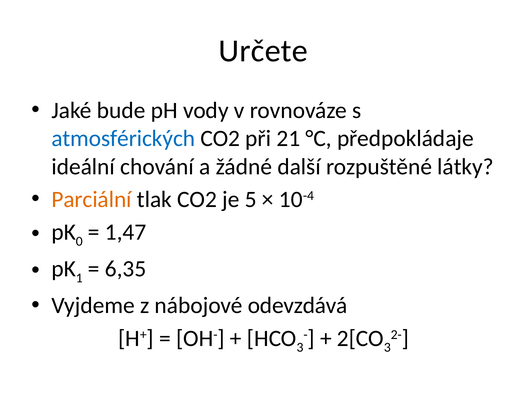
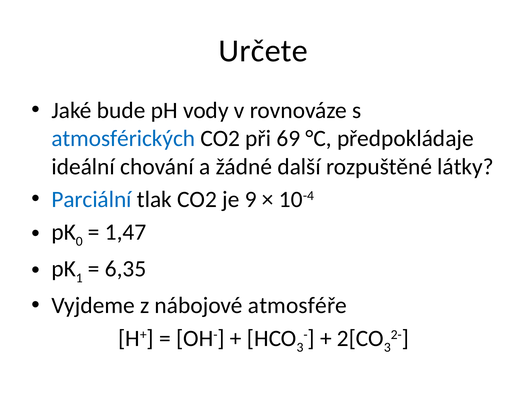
21: 21 -> 69 (288, 139)
Parciální colour: orange -> blue (92, 200)
5: 5 -> 9 (251, 200)
odevzdává: odevzdává -> atmosféře (297, 306)
